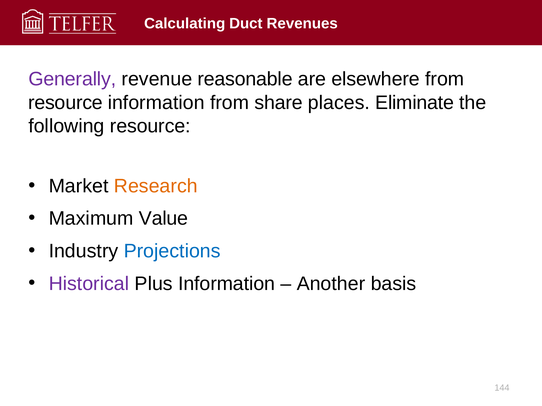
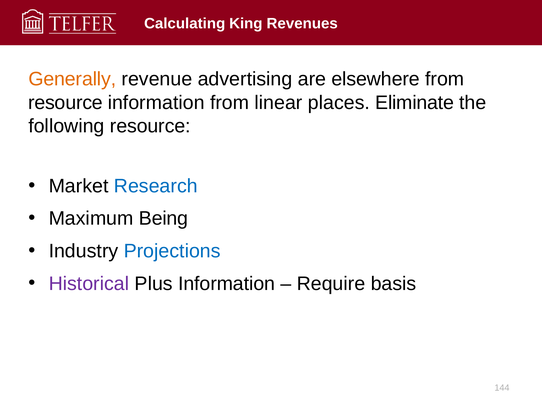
Duct: Duct -> King (246, 24)
Generally colour: purple -> orange (72, 79)
reasonable: reasonable -> advertising (245, 79)
share: share -> linear (279, 103)
Research colour: orange -> blue (156, 186)
Value: Value -> Being (164, 219)
Another: Another -> Require (331, 284)
